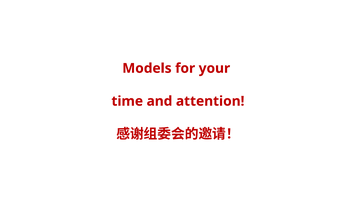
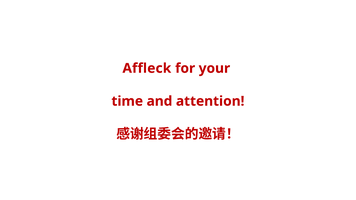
Models: Models -> Affleck (147, 68)
